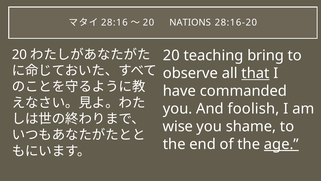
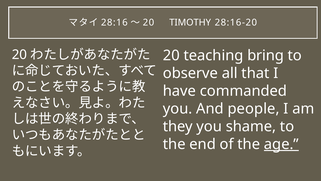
NATIONS: NATIONS -> TIMOTHY (190, 23)
that underline: present -> none (255, 73)
foolish: foolish -> people (254, 108)
wise: wise -> they (178, 126)
